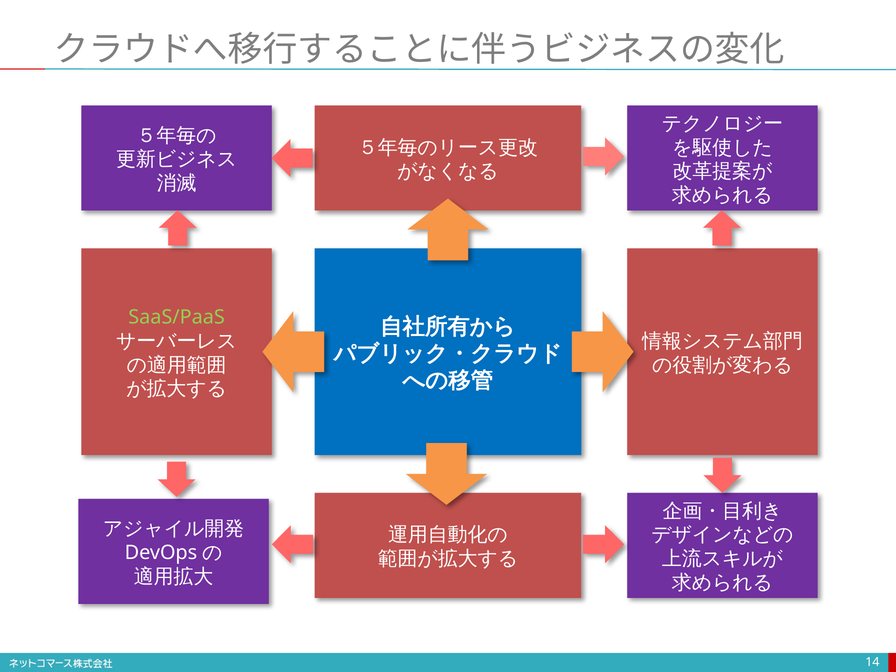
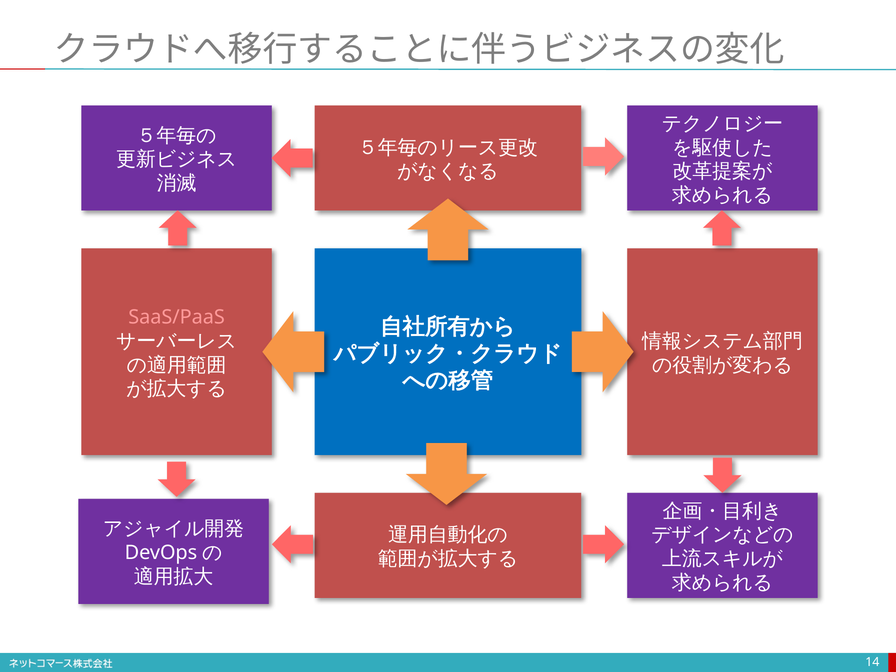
SaaS/PaaS colour: light green -> pink (177, 317)
